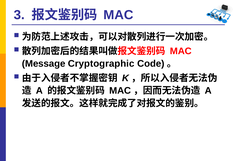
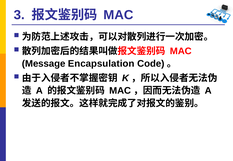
Cryptographic: Cryptographic -> Encapsulation (101, 64)
